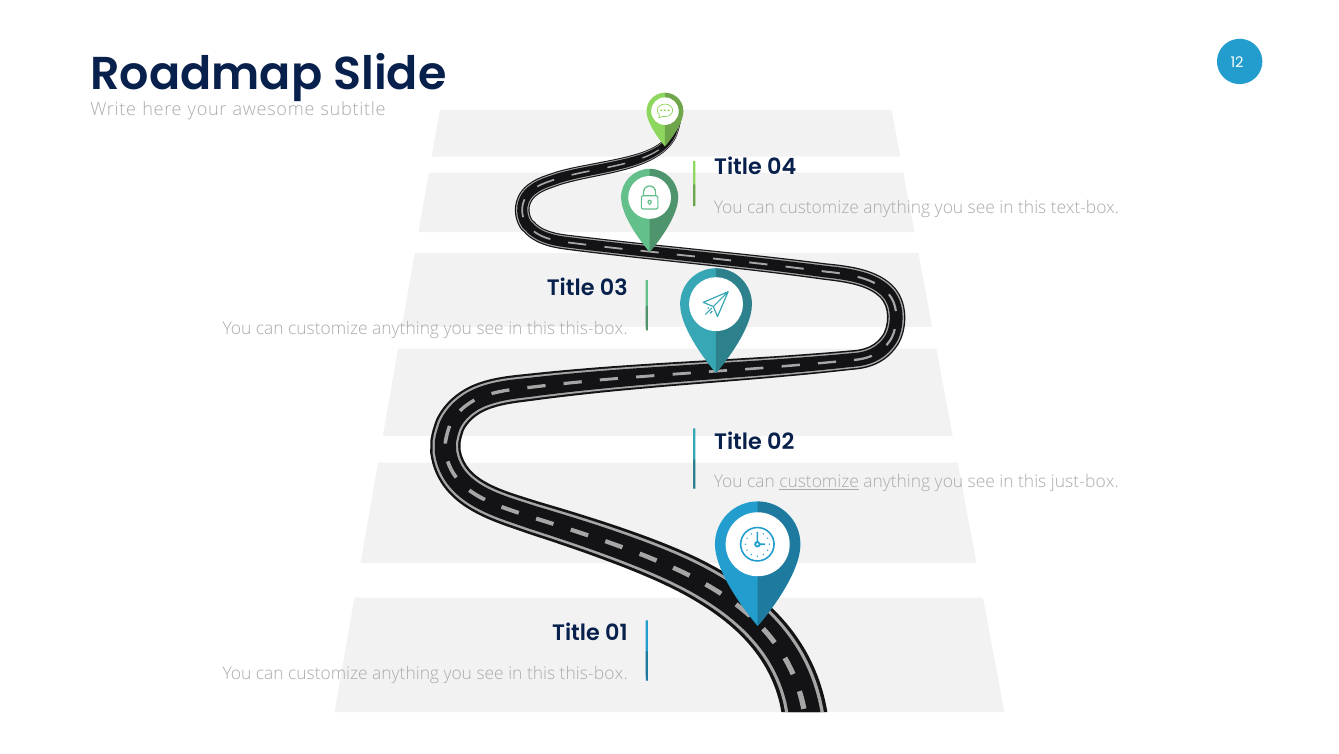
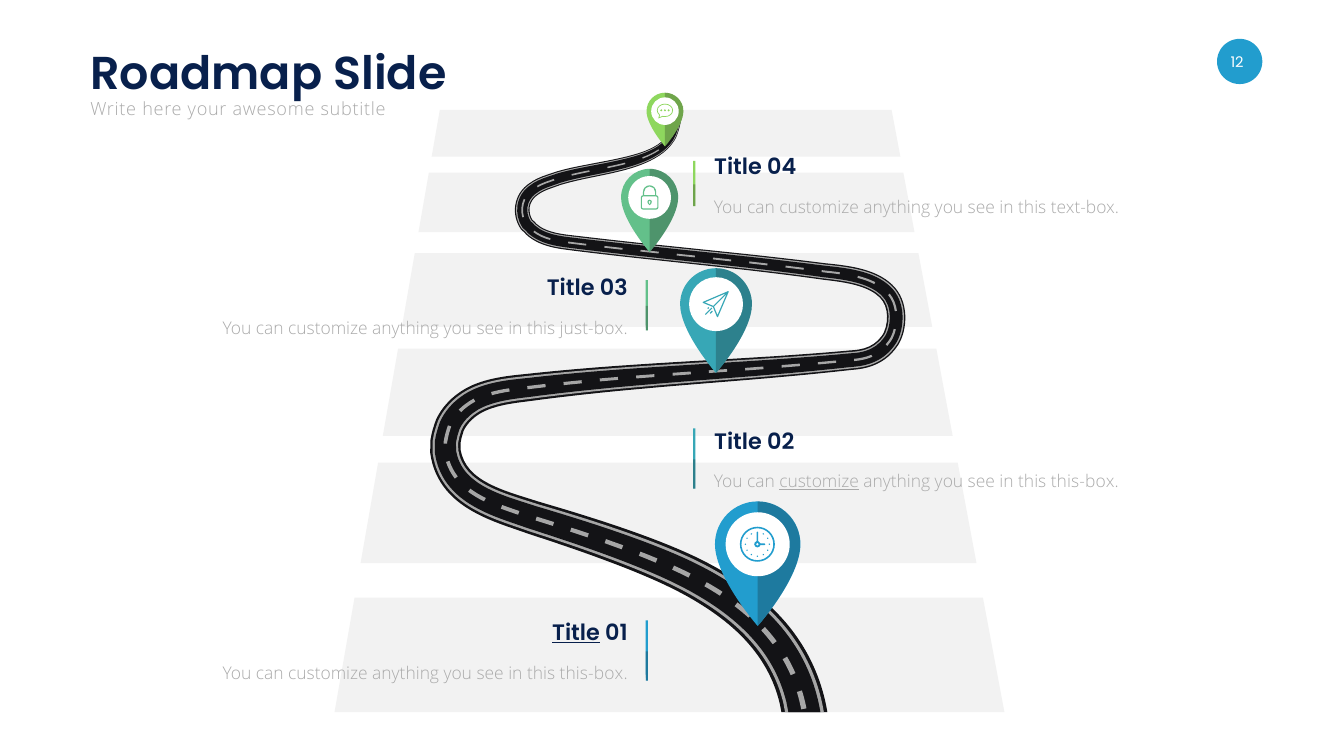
this-box: this-box -> just-box (594, 329)
just-box: just-box -> this-box (1085, 482)
Title underline: none -> present (576, 633)
